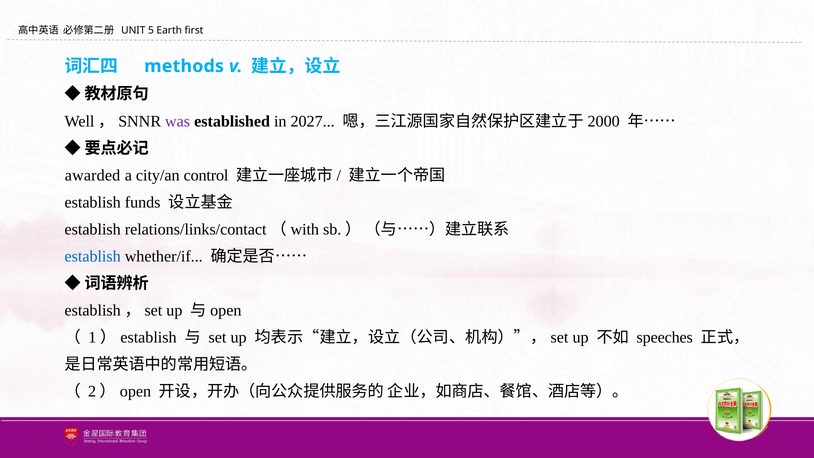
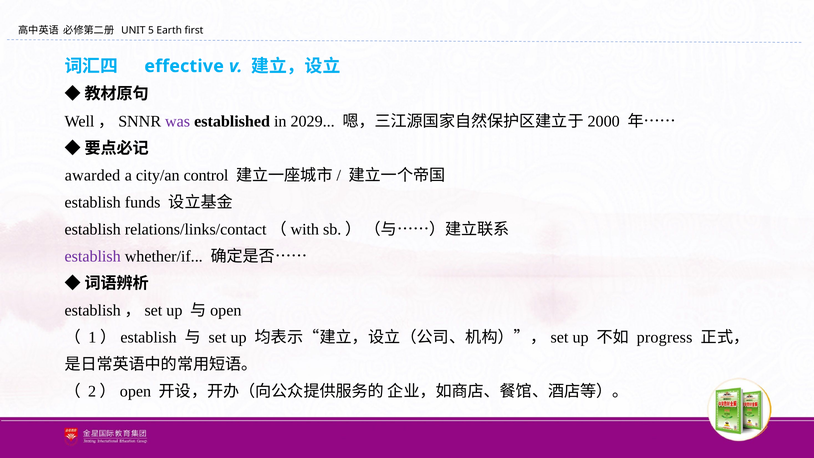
methods: methods -> effective (184, 66)
2027: 2027 -> 2029 (313, 121)
establish colour: blue -> purple (93, 256)
speeches: speeches -> progress (665, 337)
